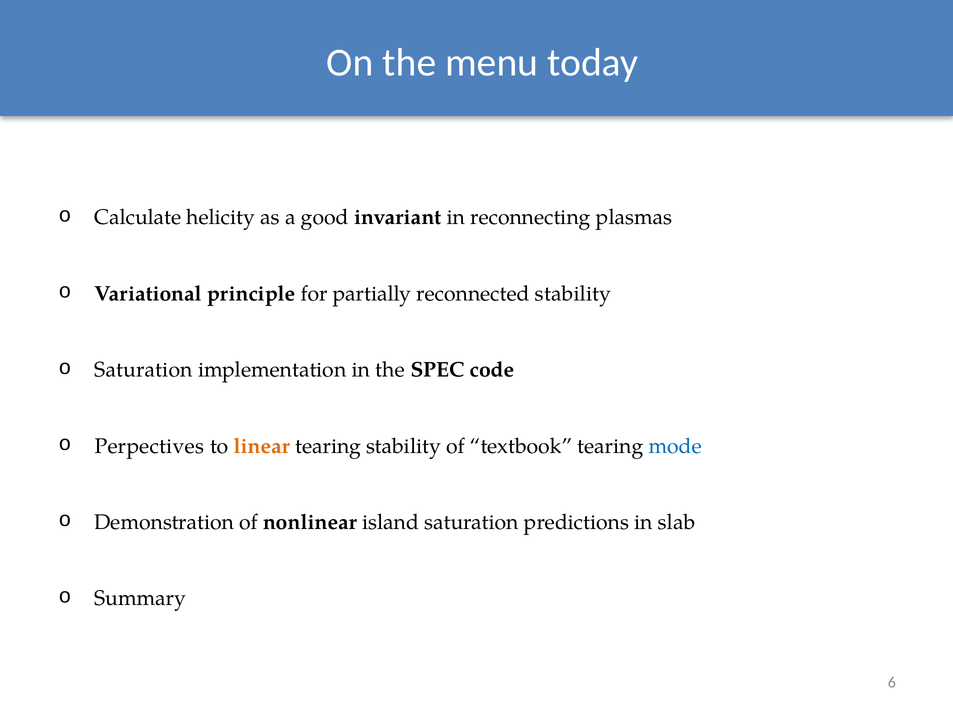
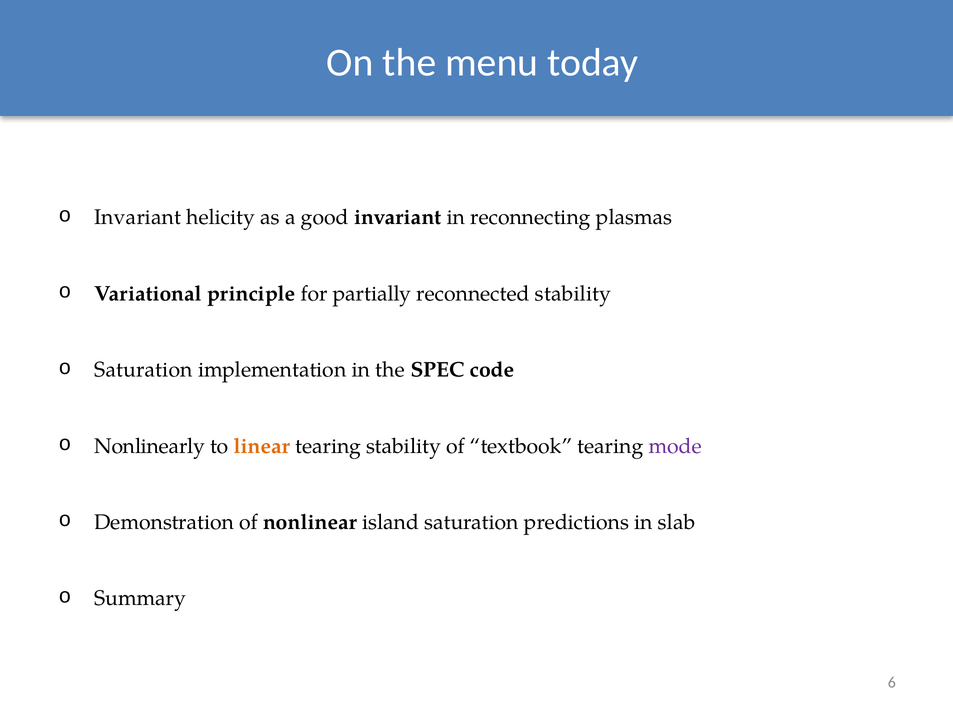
Calculate: Calculate -> Invariant (138, 217)
Perpectives: Perpectives -> Nonlinearly (150, 446)
mode colour: blue -> purple (675, 446)
